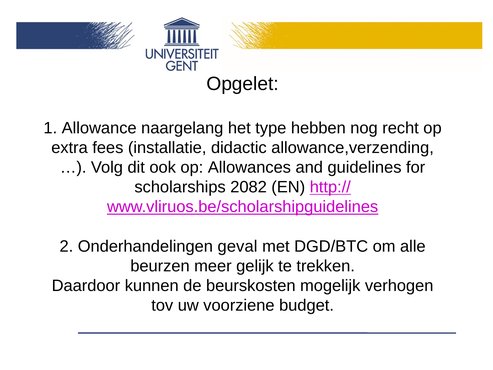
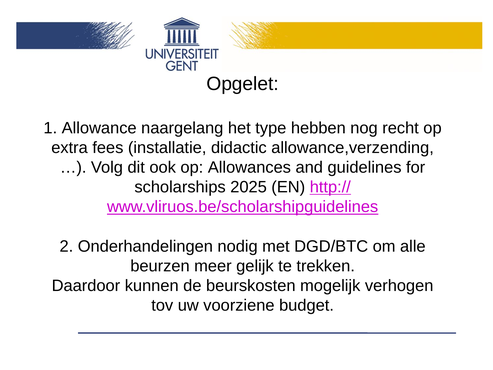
2082: 2082 -> 2025 (249, 187)
geval: geval -> nodig (238, 246)
